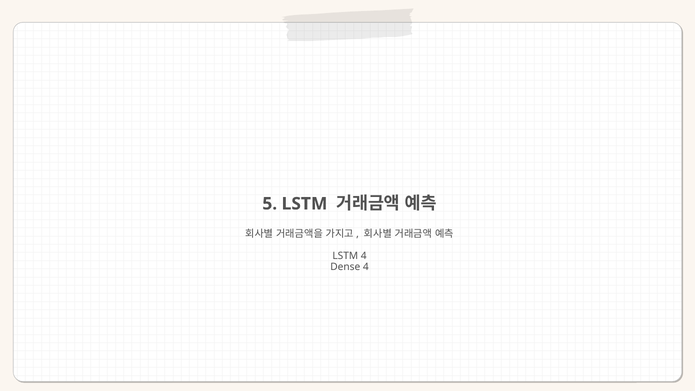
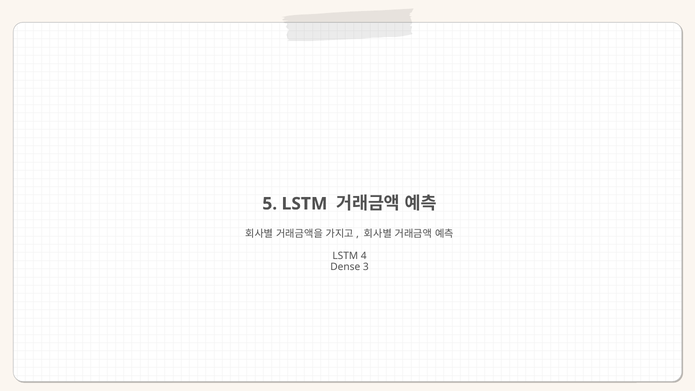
Dense 4: 4 -> 3 (366, 267)
